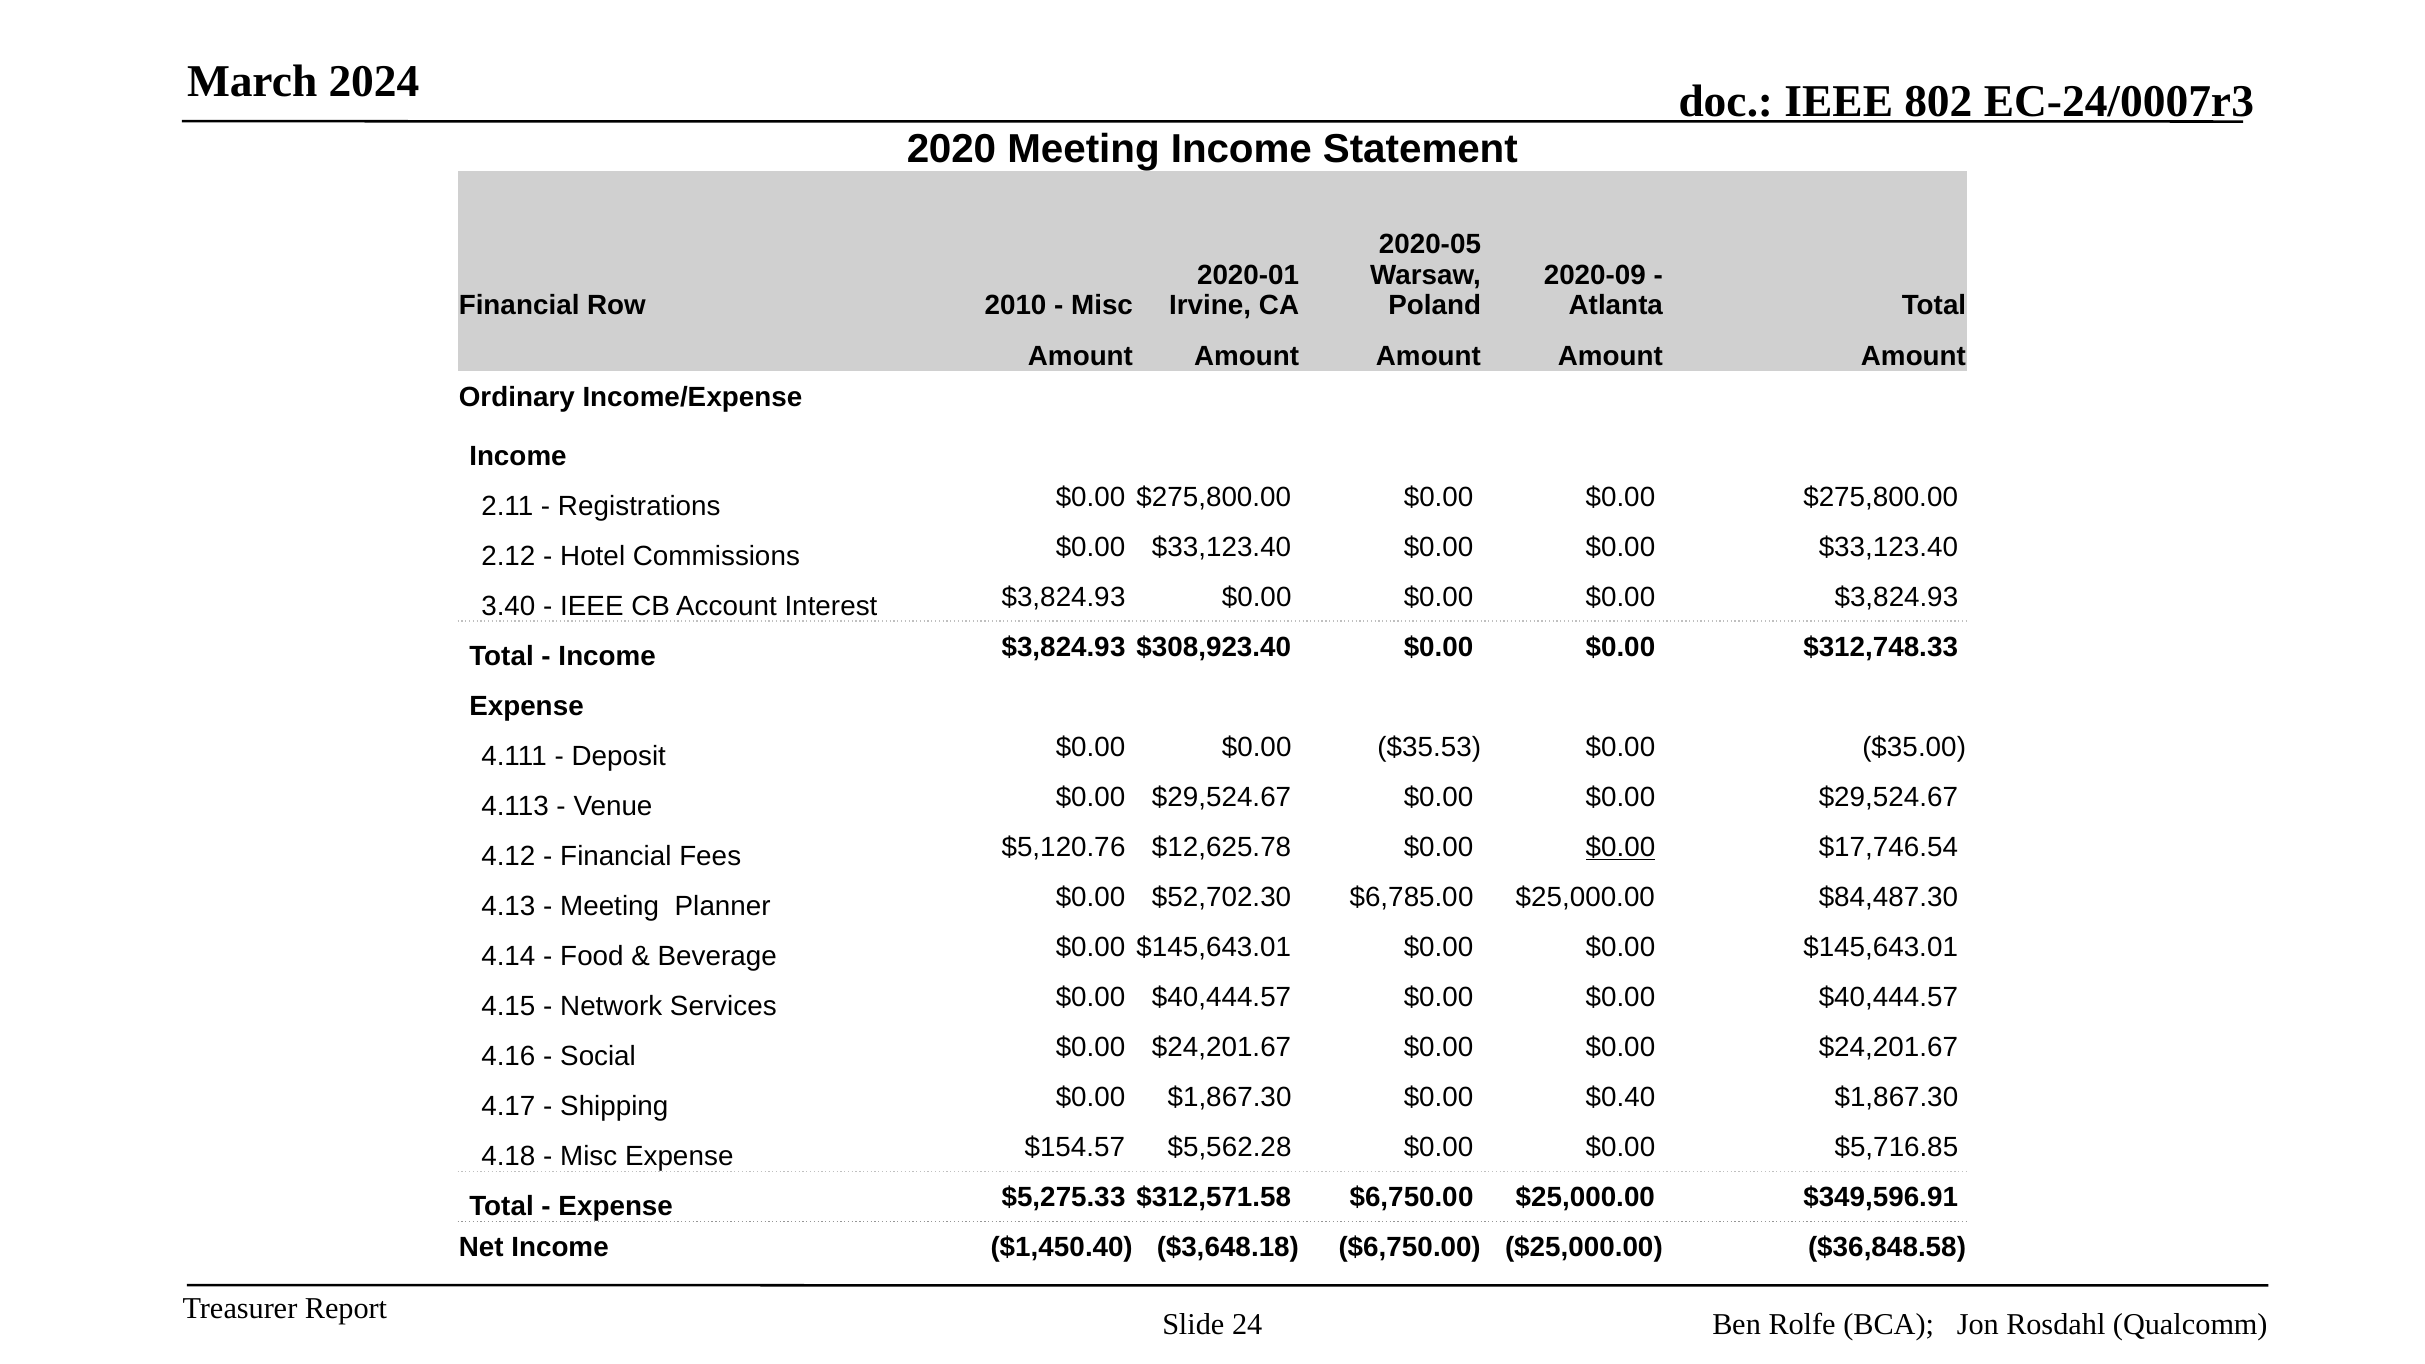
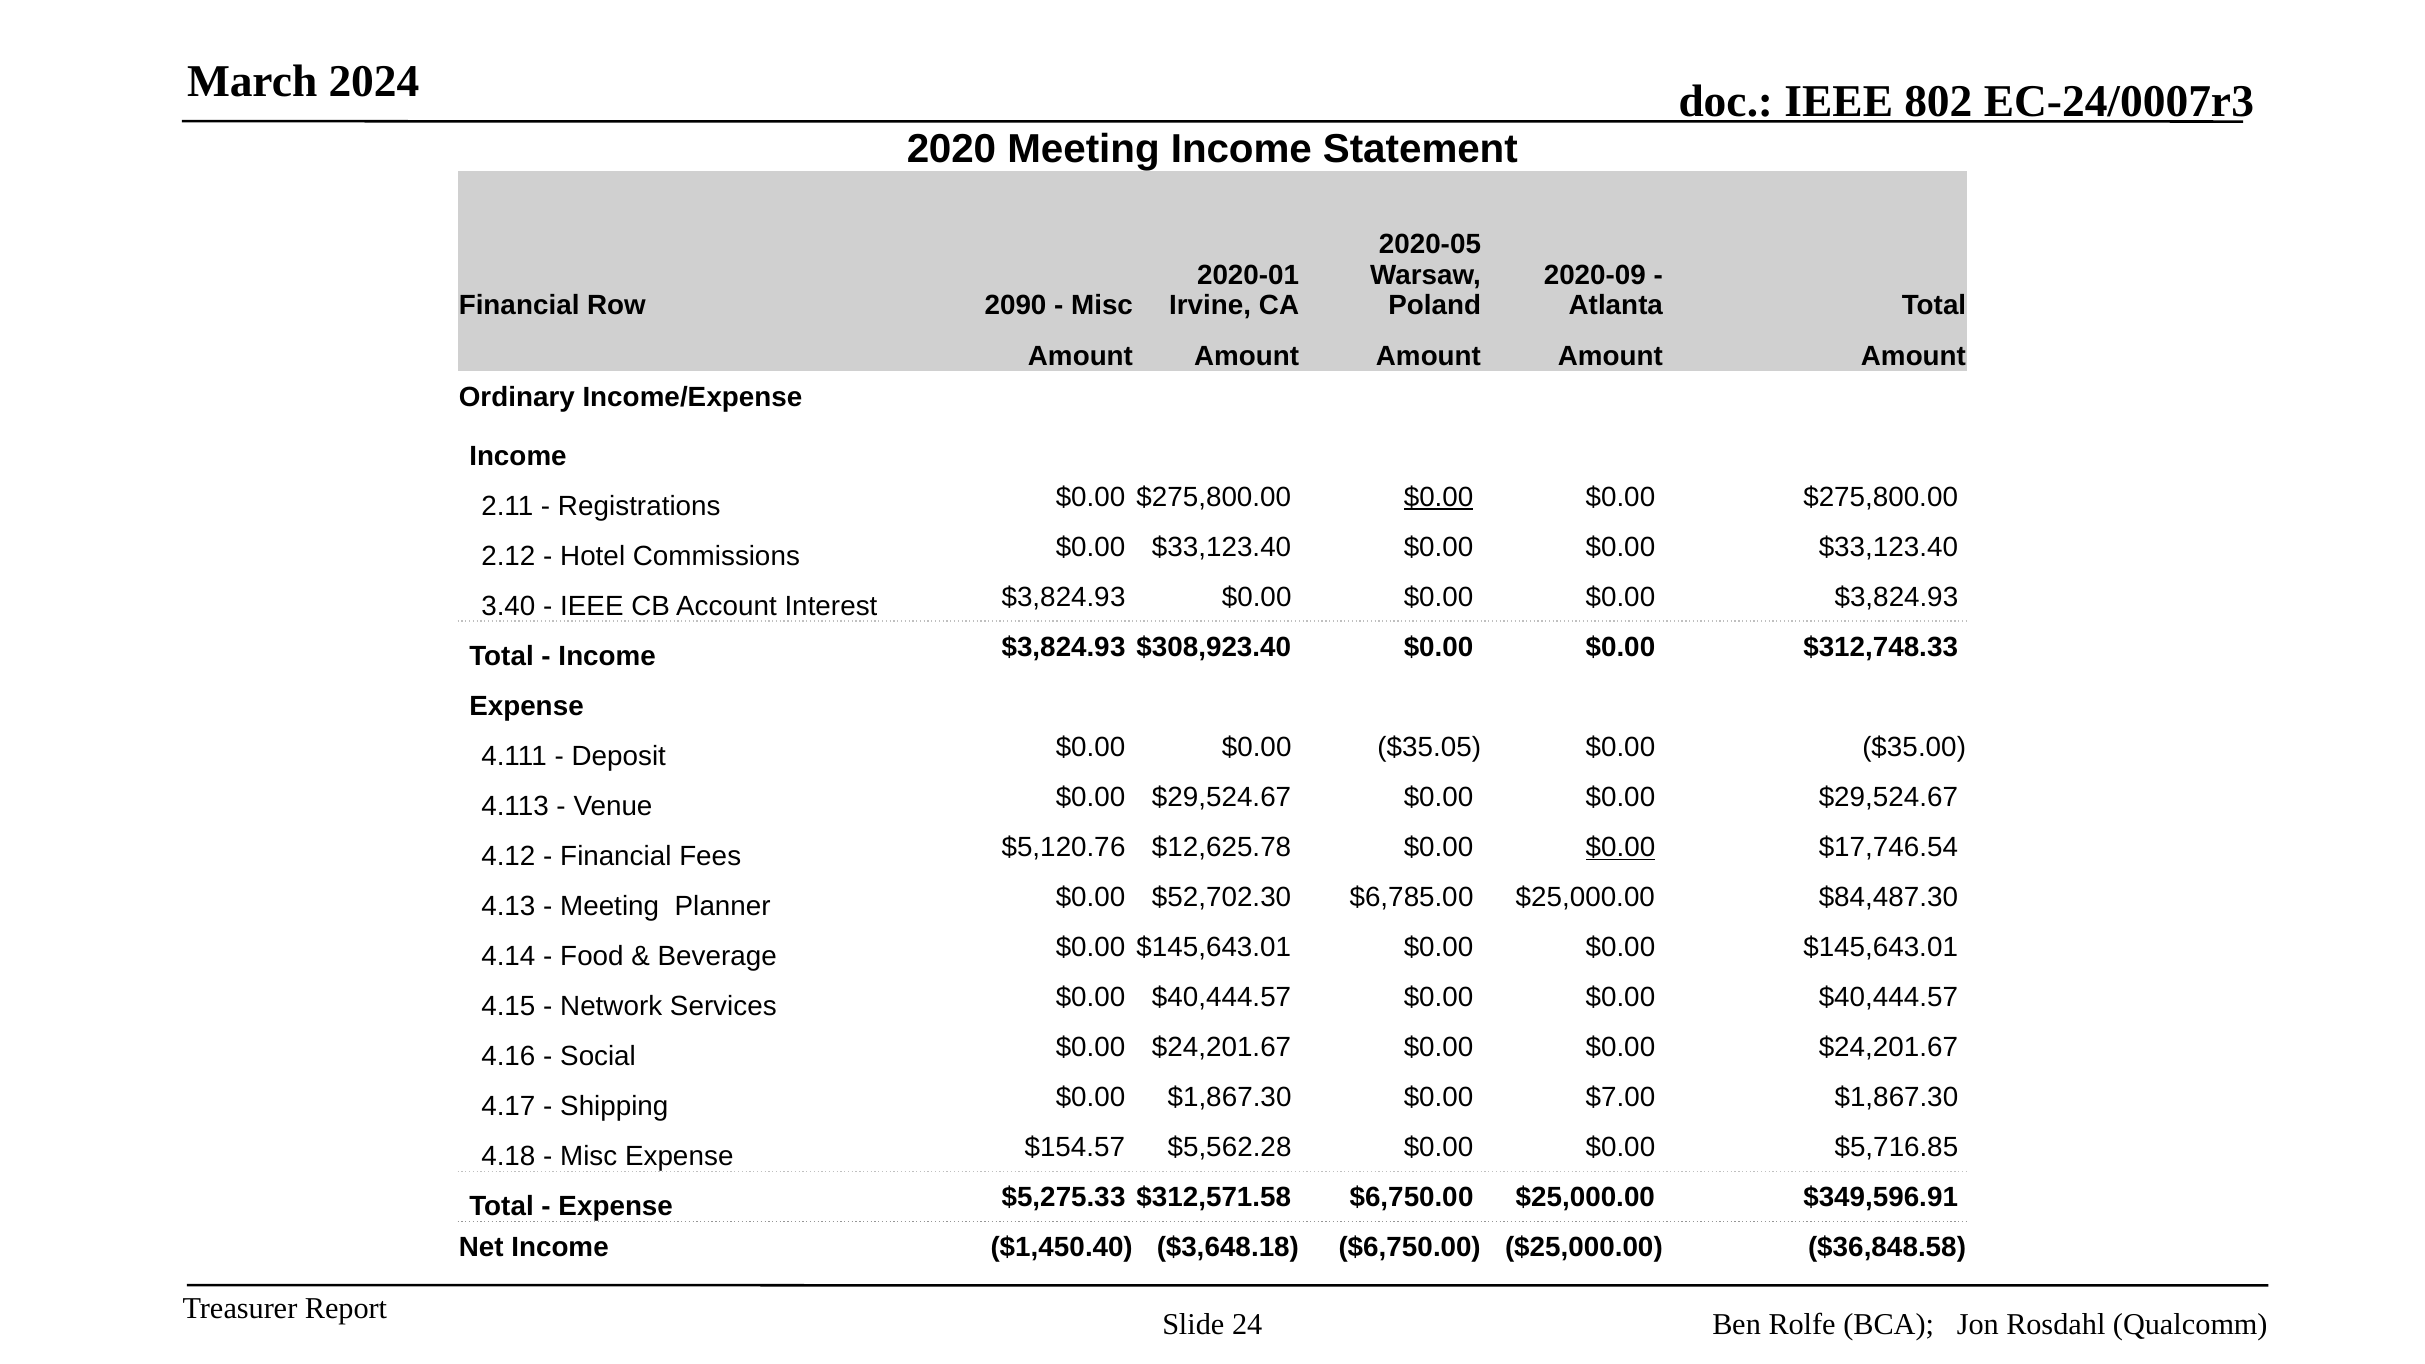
2010: 2010 -> 2090 (1016, 306)
$0.00 underline: none -> present (1439, 497)
$35.53: $35.53 -> $35.05 (1429, 747)
$0.40: $0.40 -> $7.00 (1620, 1098)
